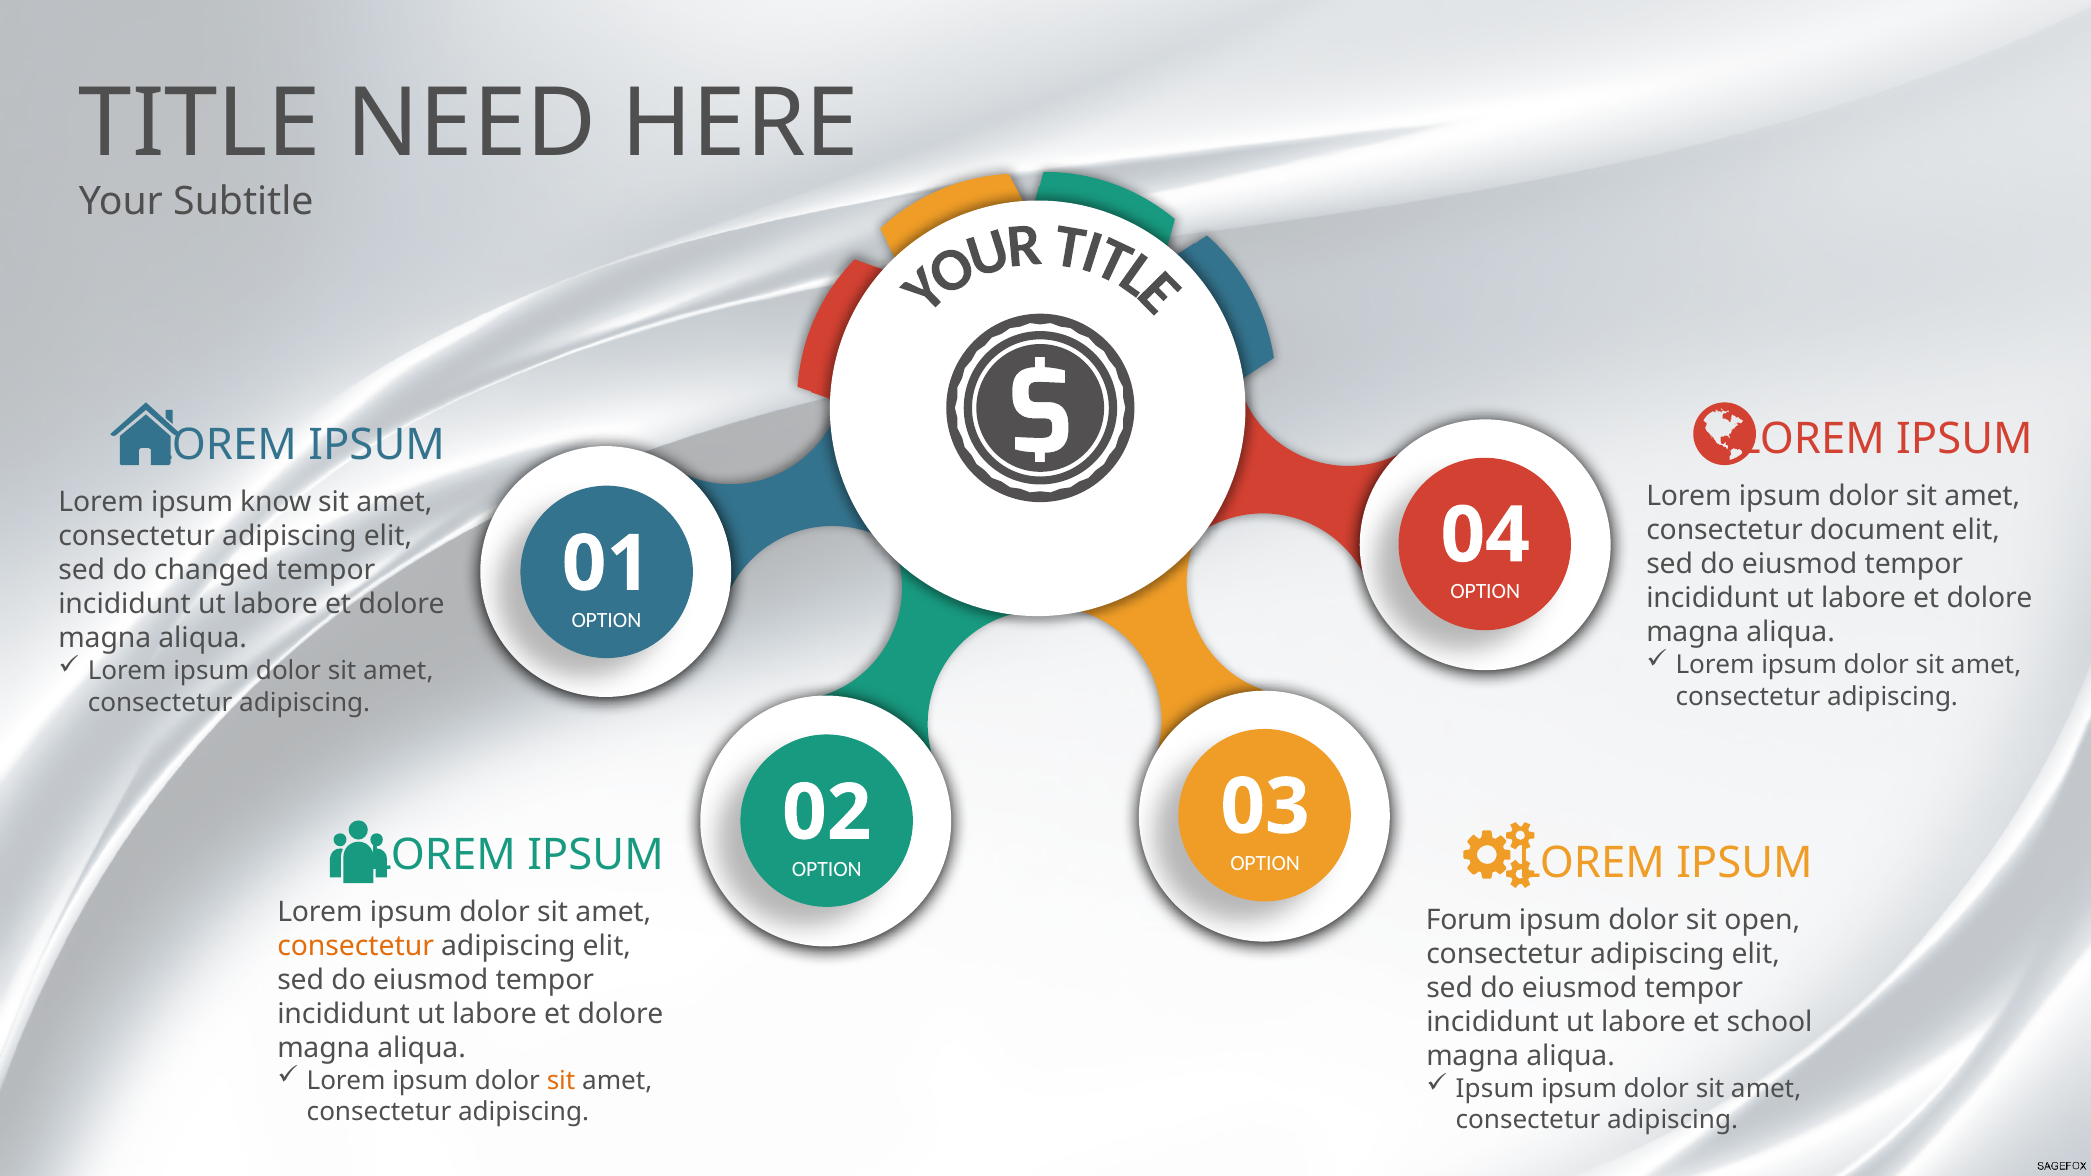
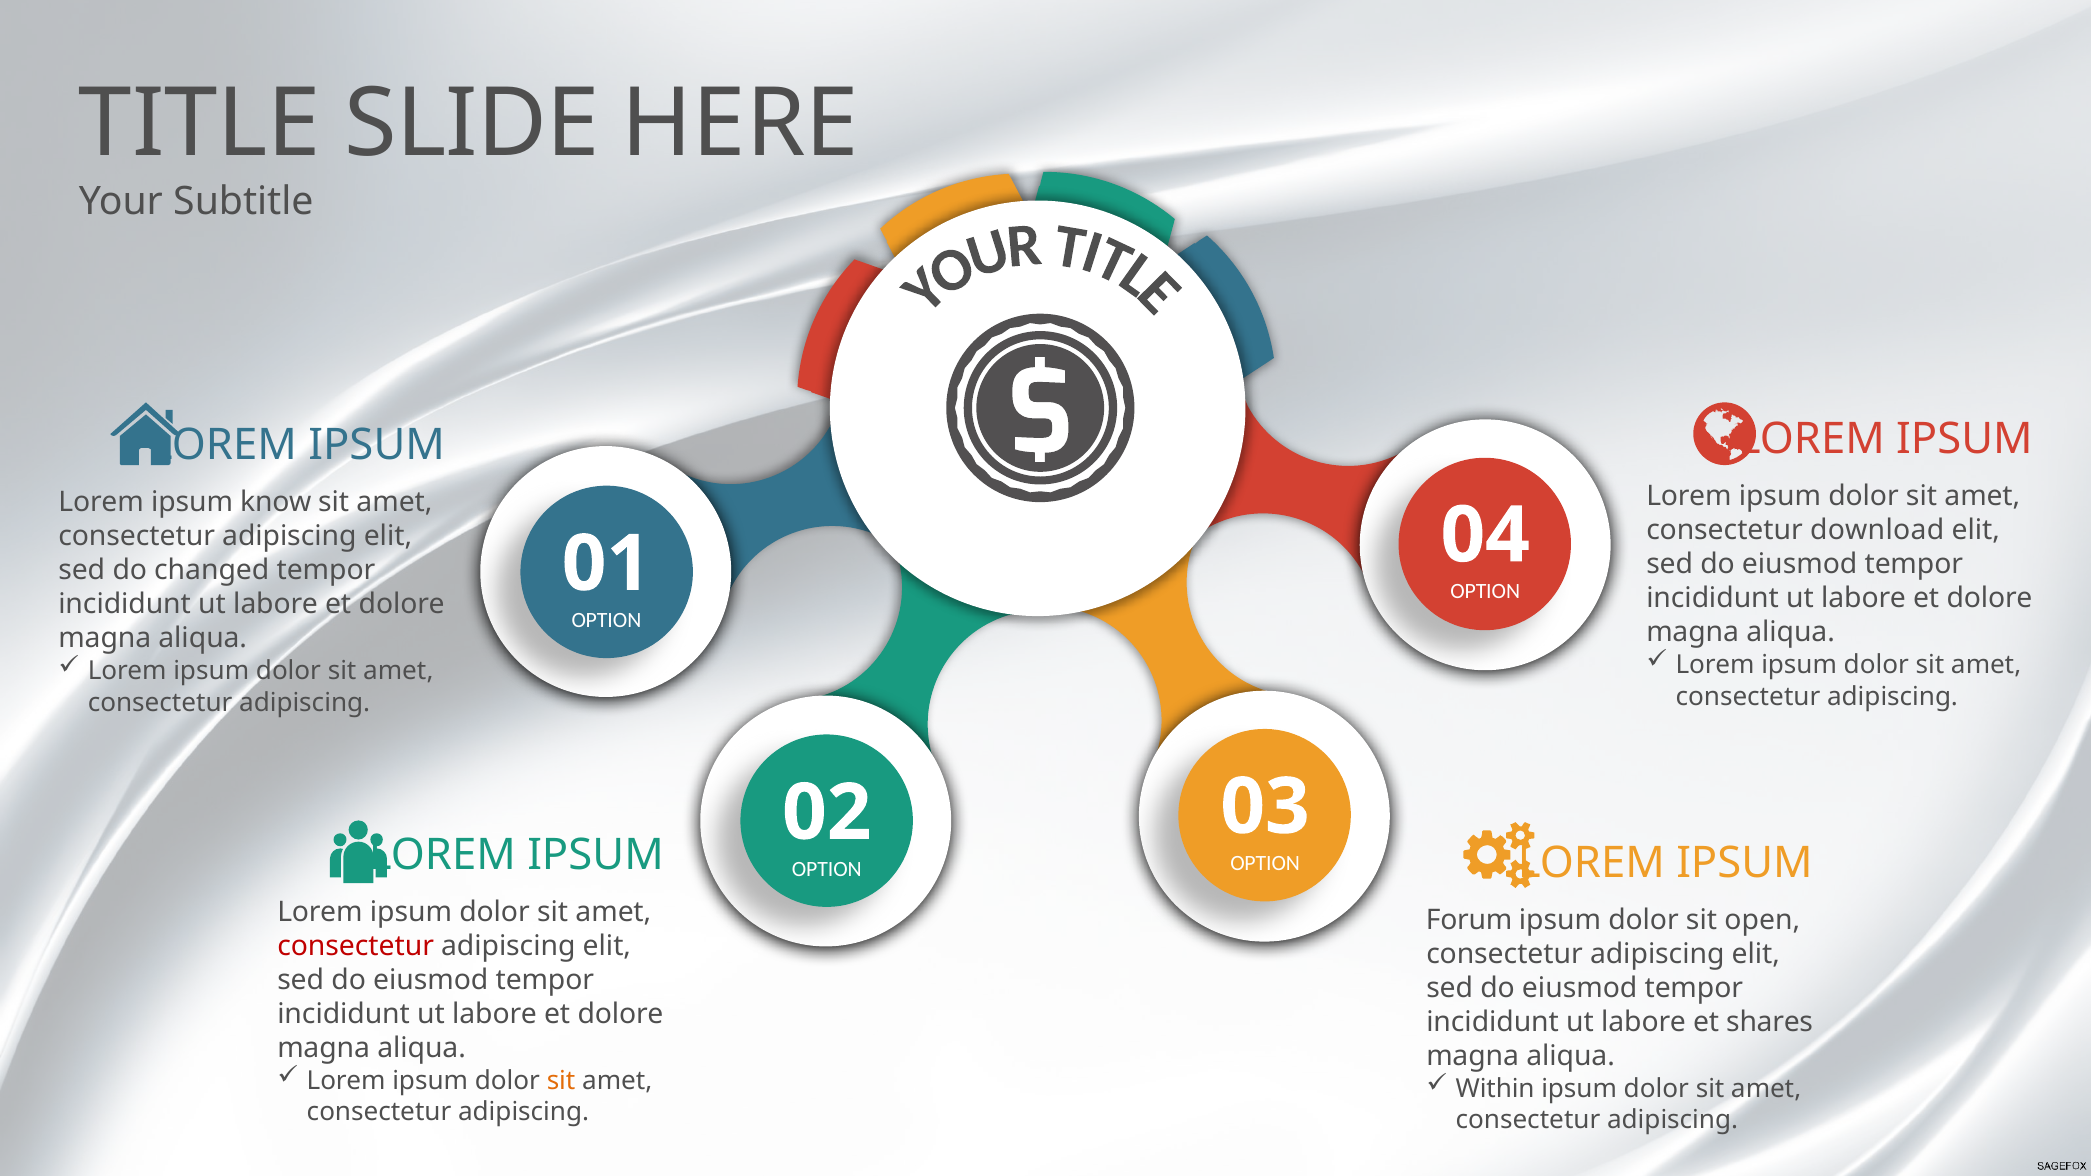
NEED: NEED -> SLIDE (472, 124)
document: document -> download (1877, 531)
consectetur colour: orange -> red (356, 946)
school: school -> shares (1770, 1022)
Ipsum: Ipsum -> Within (1495, 1089)
